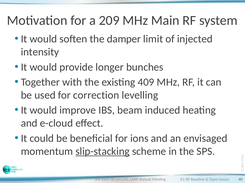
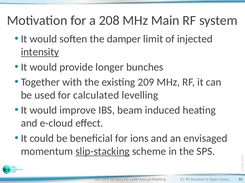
209: 209 -> 208 (109, 21)
intensity underline: none -> present (40, 52)
409: 409 -> 209 (146, 82)
correction: correction -> calculated (96, 96)
